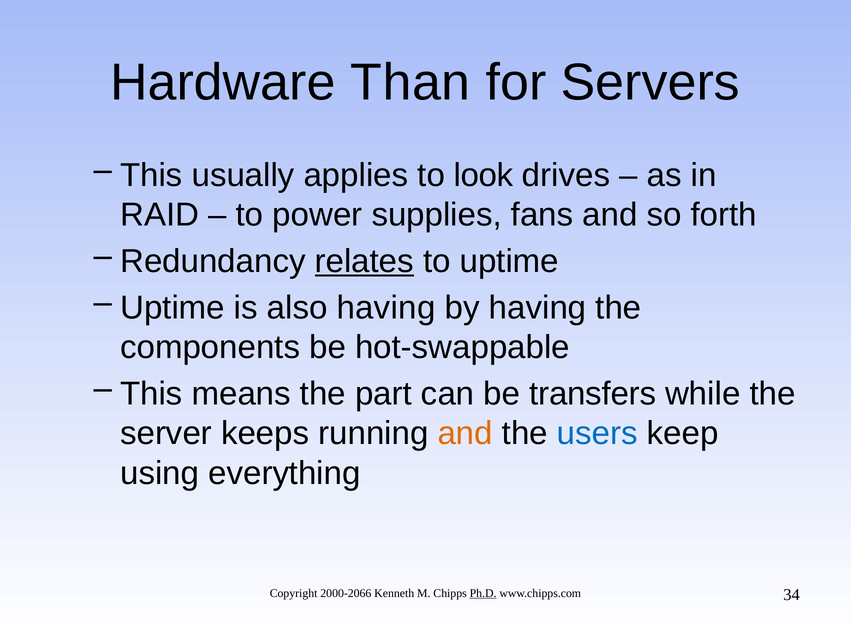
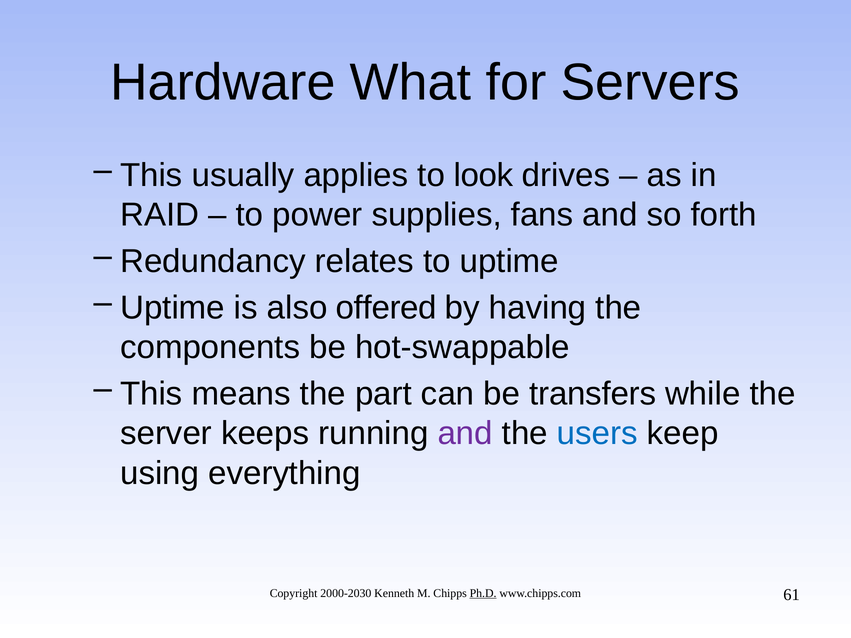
Than: Than -> What (411, 82)
relates underline: present -> none (364, 261)
also having: having -> offered (386, 308)
and colour: orange -> purple (465, 434)
2000-2066: 2000-2066 -> 2000-2030 (346, 593)
34: 34 -> 61 (792, 595)
